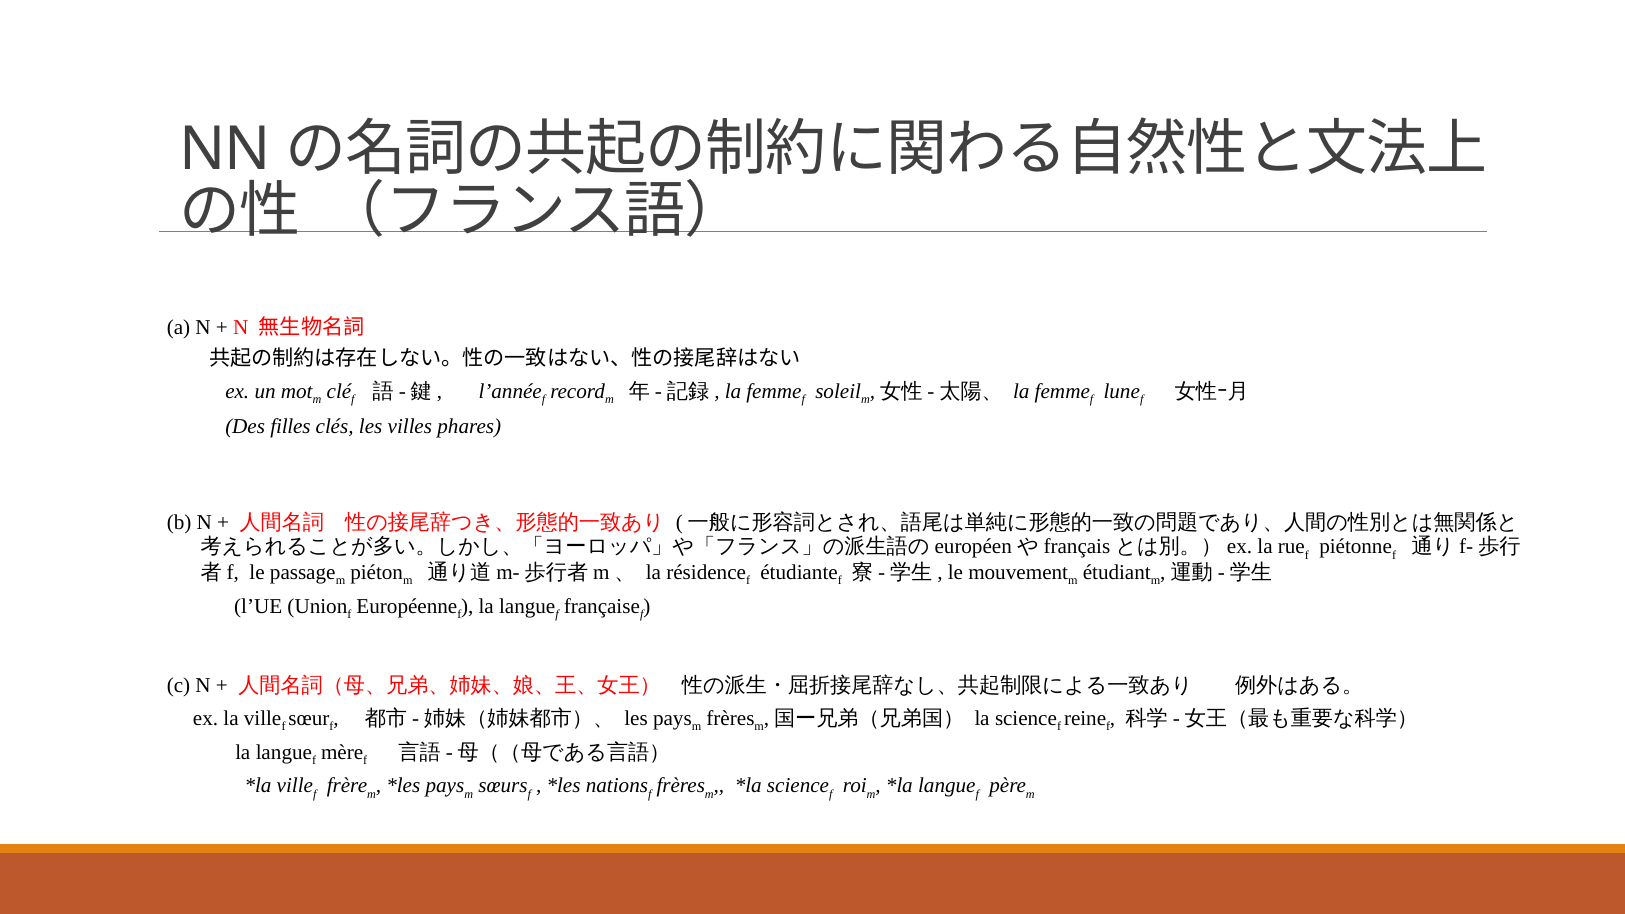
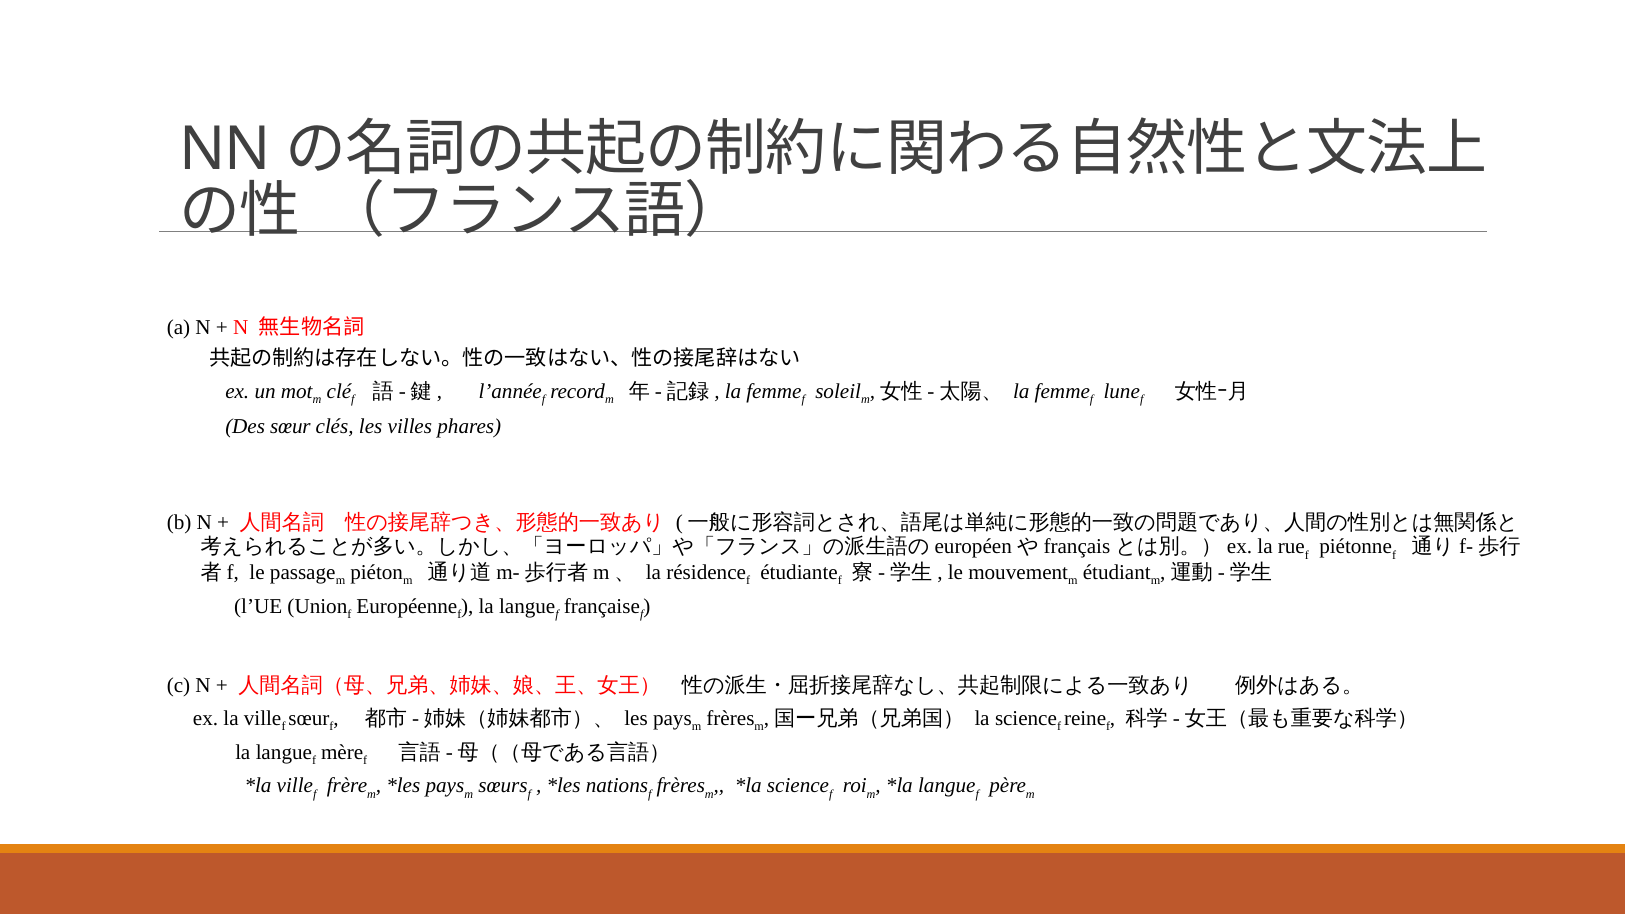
Des filles: filles -> sœur (290, 427)
